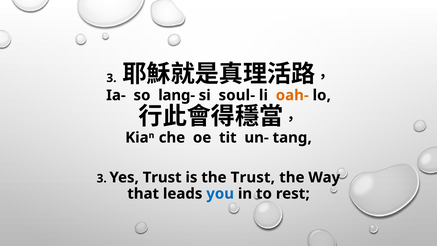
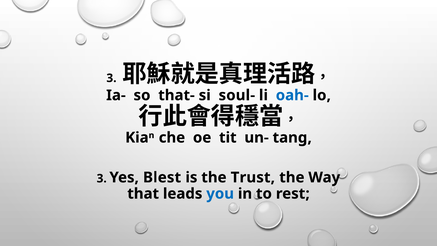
lang-: lang- -> that- (177, 95)
oah- colour: orange -> blue (292, 95)
Yes Trust: Trust -> Blest (162, 177)
